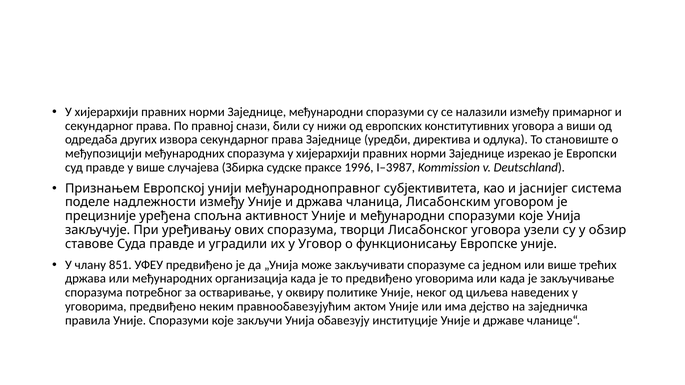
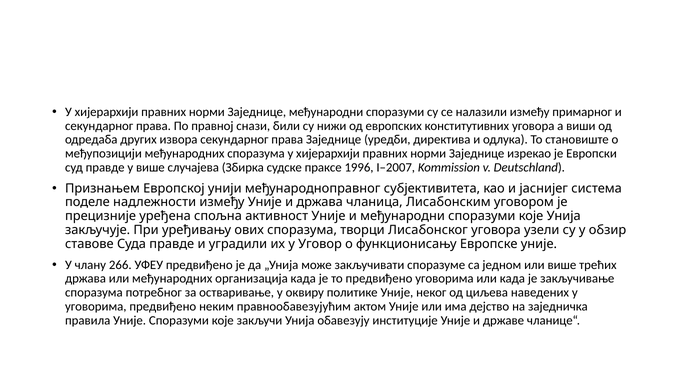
I–3987: I–3987 -> I–2007 (396, 168)
851: 851 -> 266 (120, 265)
